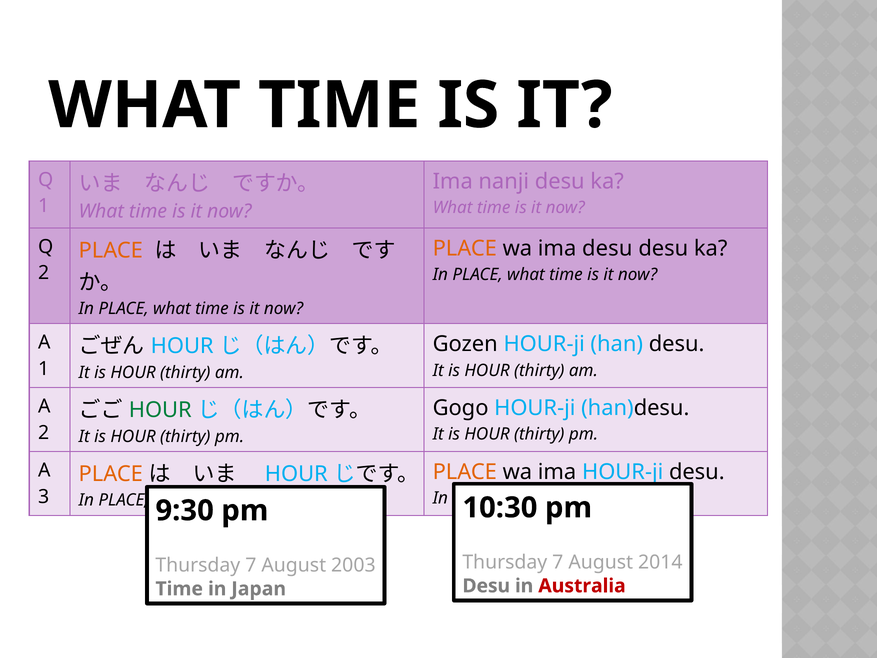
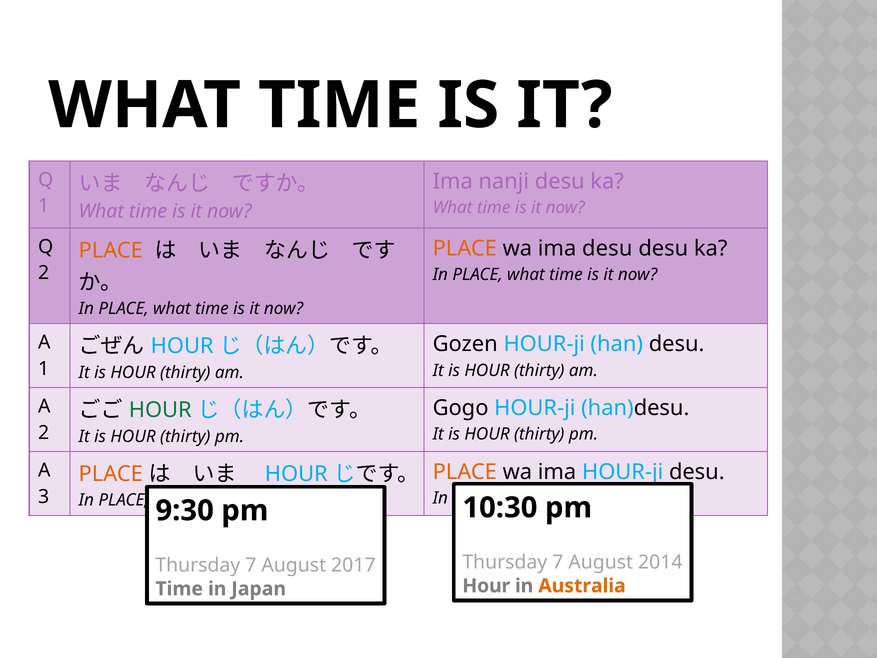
2003: 2003 -> 2017 (353, 565)
Desu: Desu -> Hour (486, 586)
Australia colour: red -> orange (582, 586)
